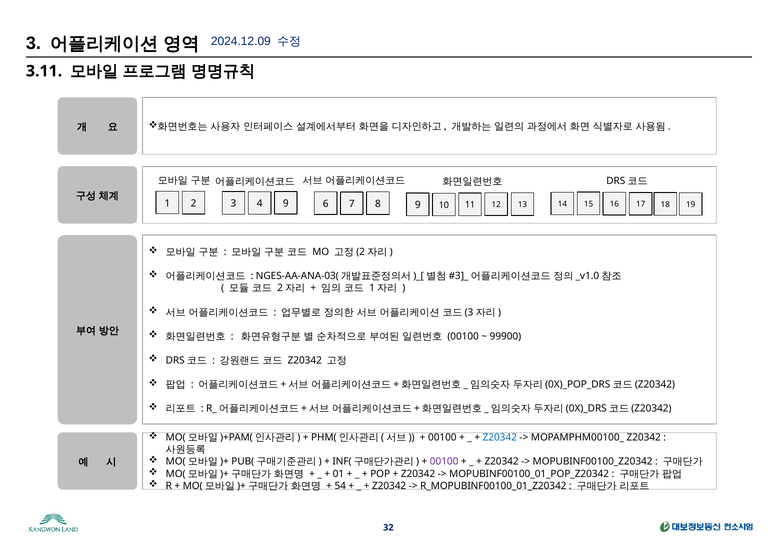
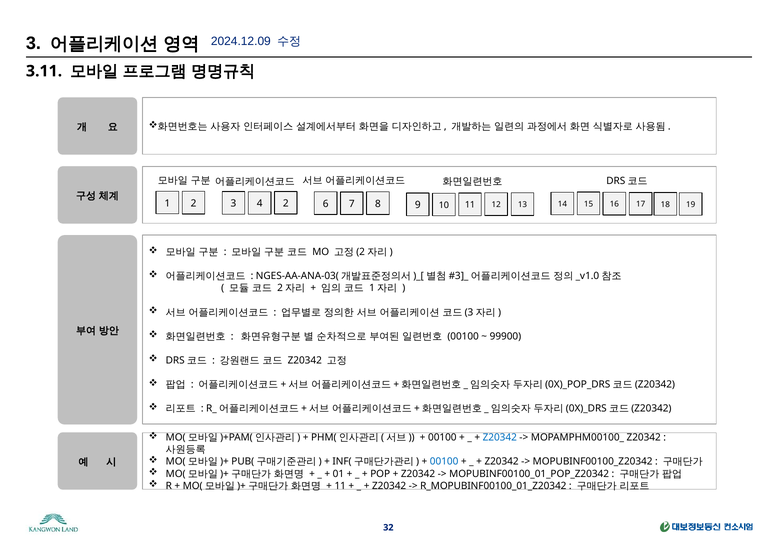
4 9: 9 -> 2 (286, 203)
00100 colour: purple -> blue (444, 462)
54: 54 -> 11 (340, 486)
